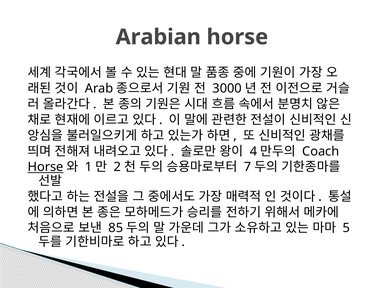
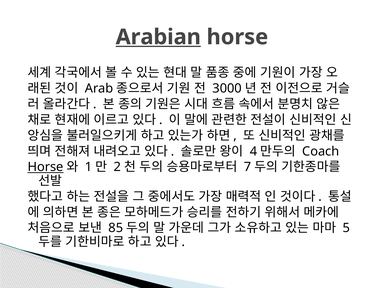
Arabian underline: none -> present (158, 37)
